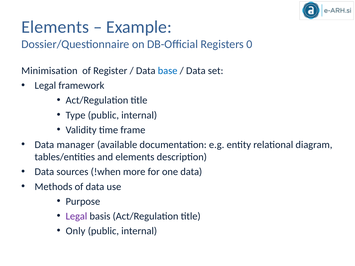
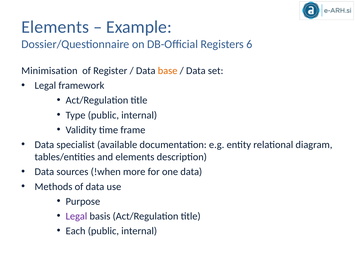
0: 0 -> 6 (249, 44)
base colour: blue -> orange (168, 71)
manager: manager -> specialist (76, 145)
Only: Only -> Each (76, 231)
